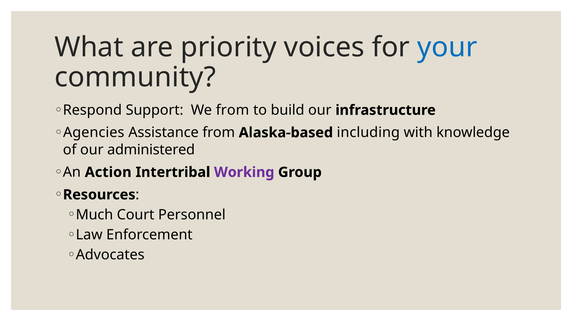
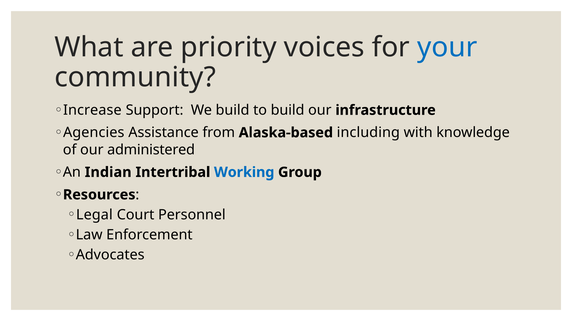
Respond: Respond -> Increase (92, 110)
We from: from -> build (233, 110)
Action: Action -> Indian (108, 173)
Working colour: purple -> blue (244, 173)
Much: Much -> Legal (94, 215)
